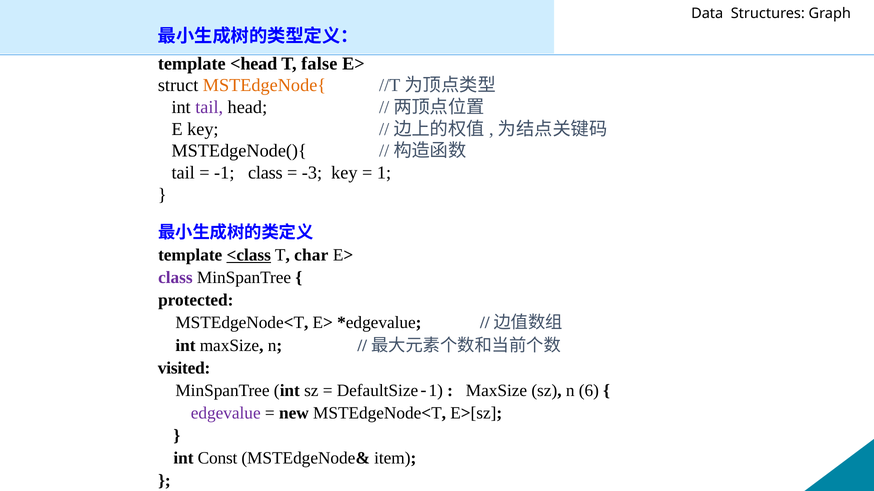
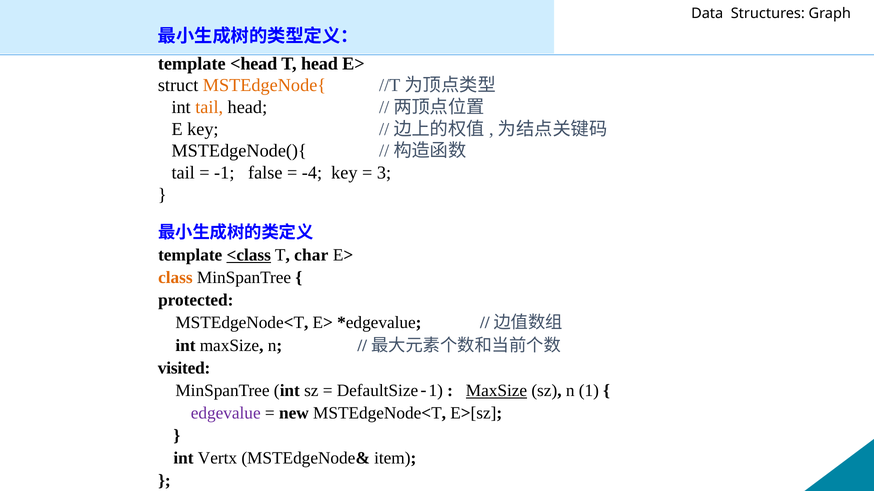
T false: false -> head (319, 64)
tail colour: purple -> orange (209, 107)
-1 class: class -> false (265, 173)
-3: -3 -> -4 (312, 173)
1: 1 -> 3 (384, 173)
class colour: purple -> orange (175, 278)
MaxSize underline: none -> present (496, 391)
6: 6 -> 1 (589, 391)
Const: Const -> Vertx (217, 459)
